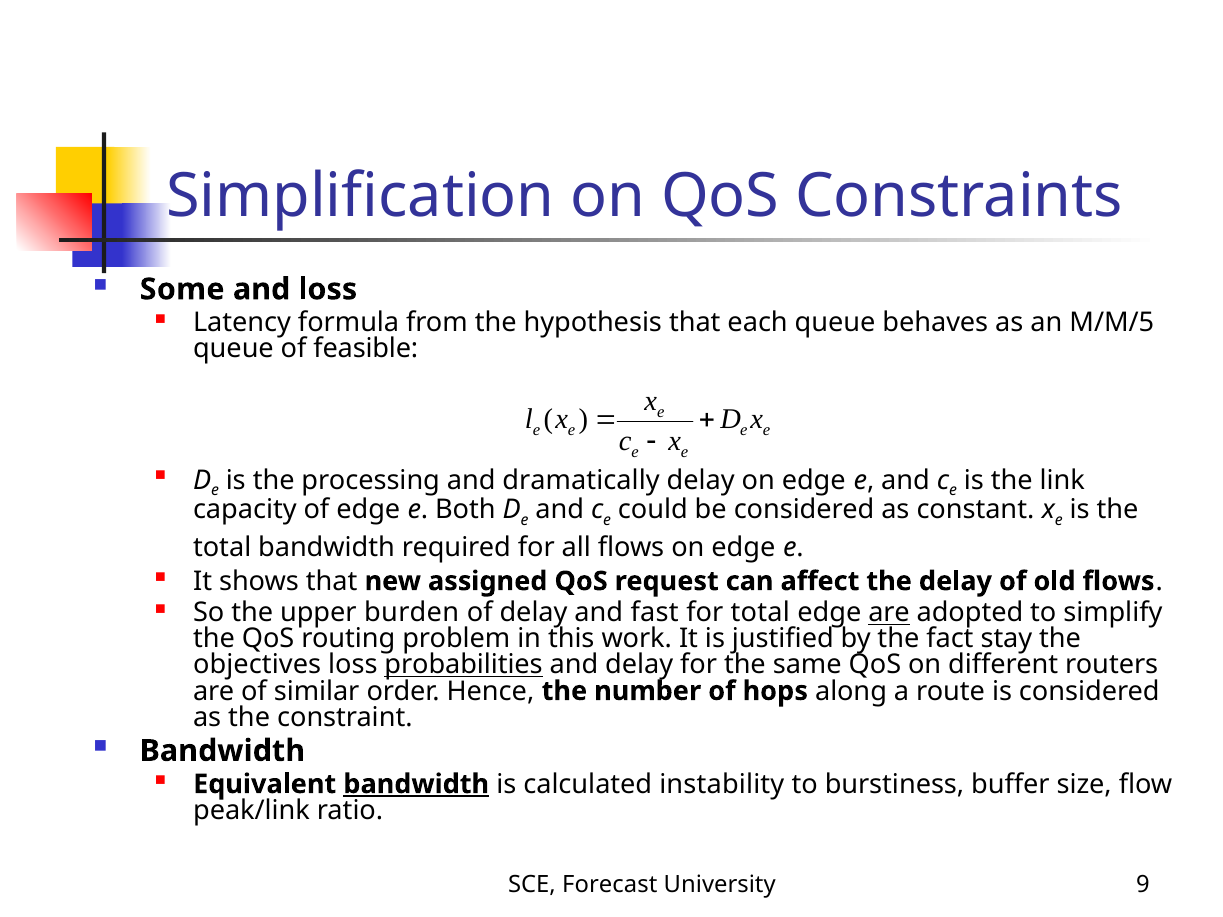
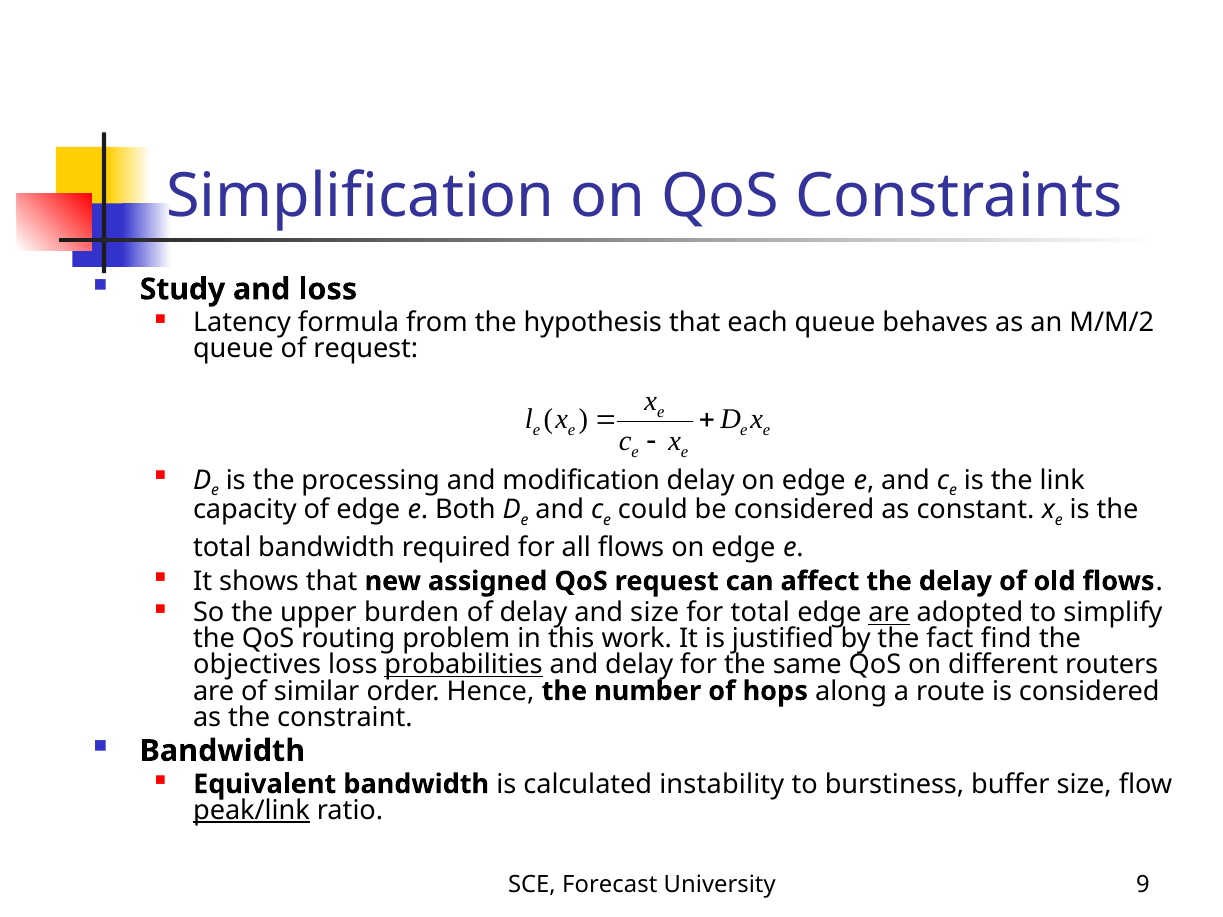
Some: Some -> Study (182, 289)
M/M/5: M/M/5 -> M/M/2 (1112, 323)
of feasible: feasible -> request (366, 349)
dramatically: dramatically -> modification (581, 480)
and fast: fast -> size (655, 613)
stay: stay -> find (1006, 639)
bandwidth underline: present -> none (416, 784)
peak/link underline: none -> present (251, 810)
